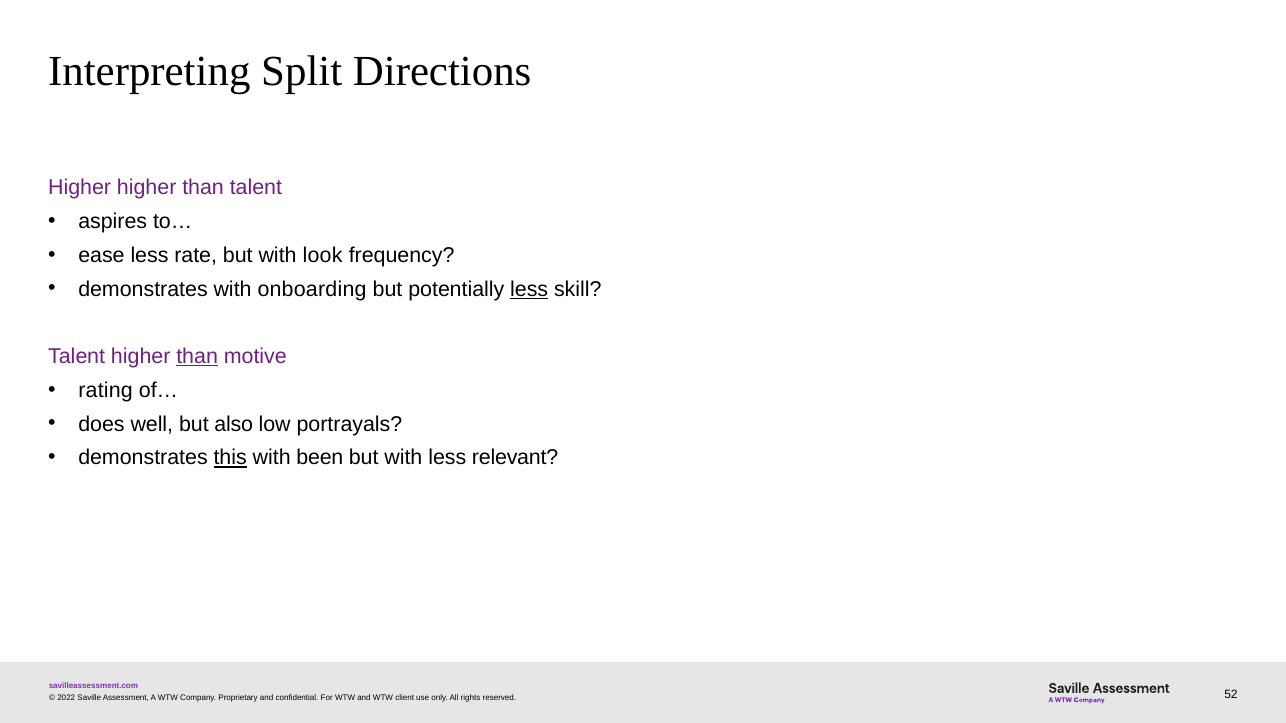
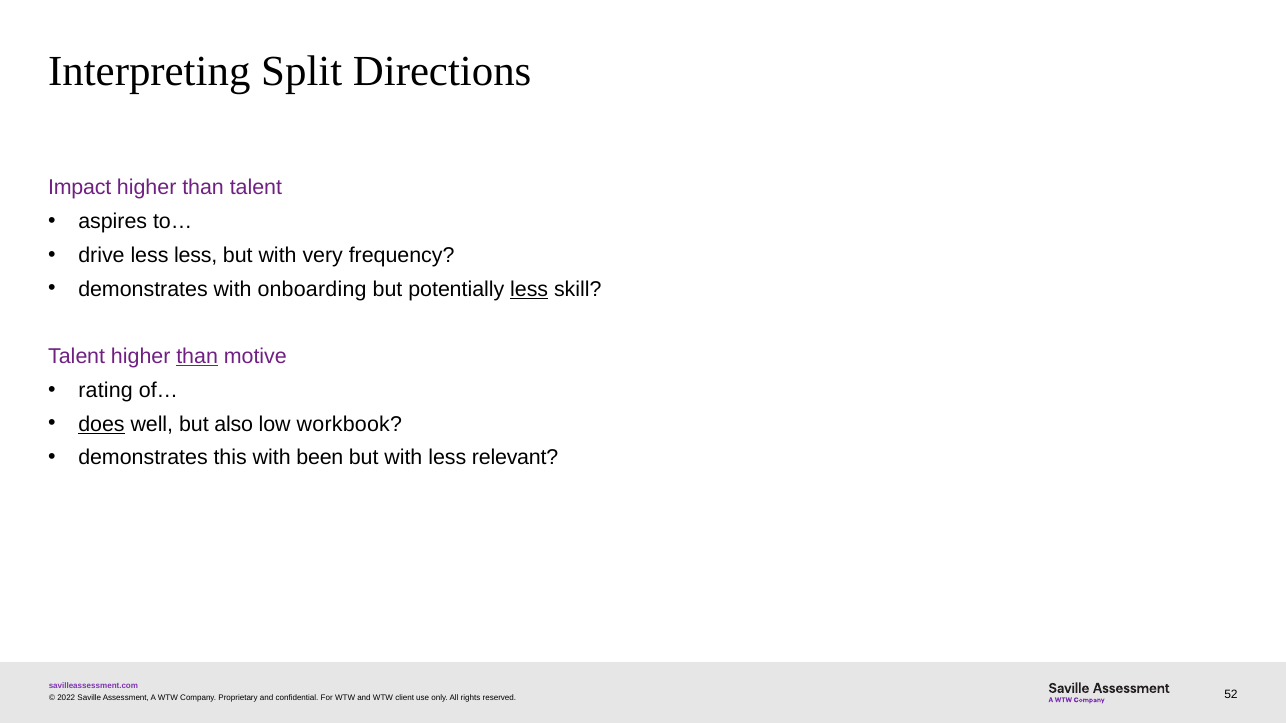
Higher: Higher -> Impact (80, 188)
ease: ease -> drive (102, 255)
less rate: rate -> less (196, 255)
look: look -> very (323, 255)
does underline: none -> present (102, 424)
portrayals: portrayals -> workbook (349, 424)
this underline: present -> none (230, 458)
